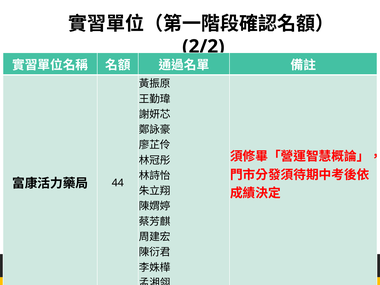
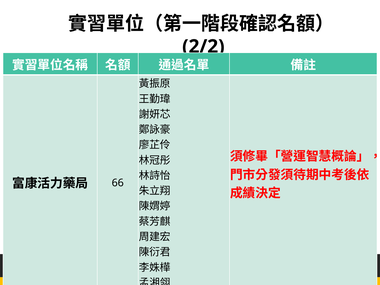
44: 44 -> 66 (118, 183)
